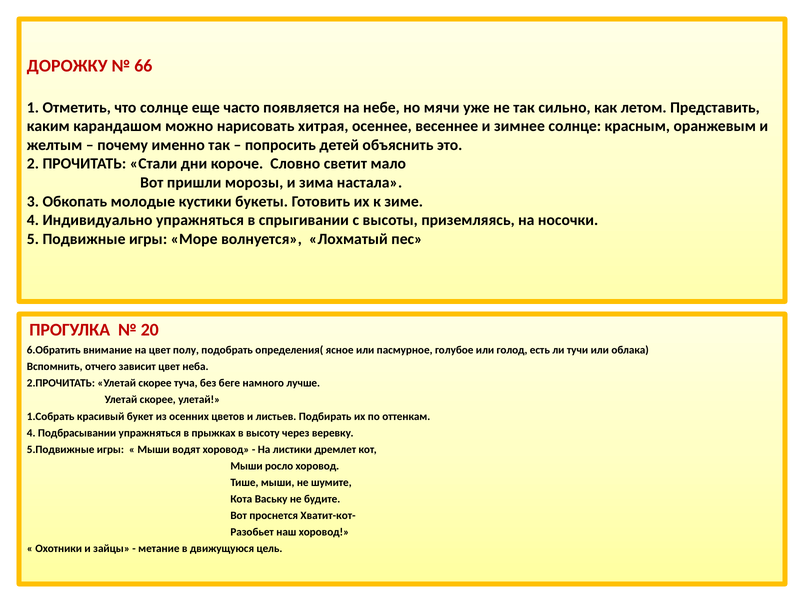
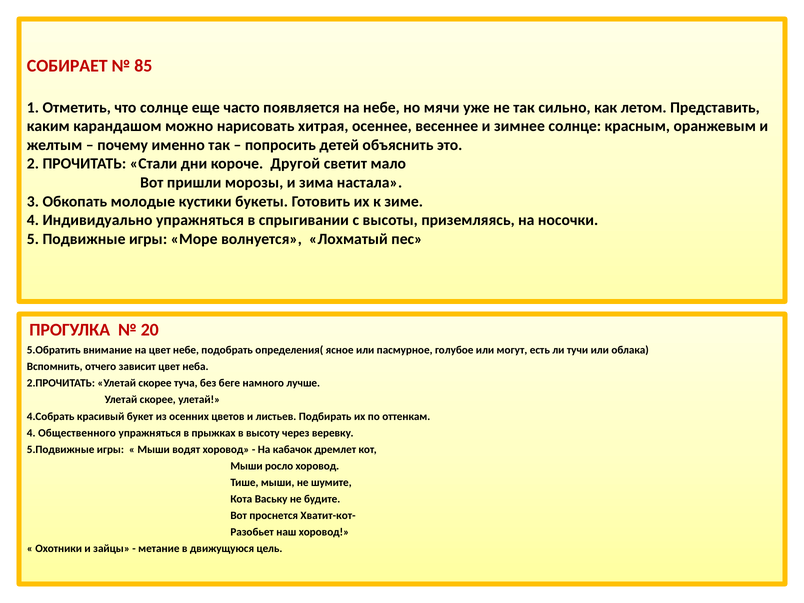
ДОРОЖКУ: ДОРОЖКУ -> СОБИРАЕТ (67, 66)
66: 66 -> 85 (143, 66)
Словно: Словно -> Другой (295, 164)
6.Обратить: 6.Обратить -> 5.Обратить (54, 350)
цвет полу: полу -> небе (186, 350)
голод: голод -> могут (512, 350)
1.Собрать: 1.Собрать -> 4.Собрать (51, 416)
Подбрасывании: Подбрасывании -> Общественного (77, 433)
листики: листики -> кабачок (292, 449)
